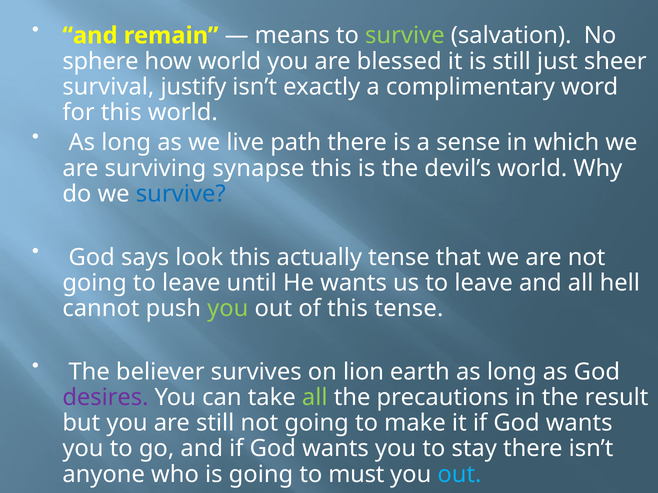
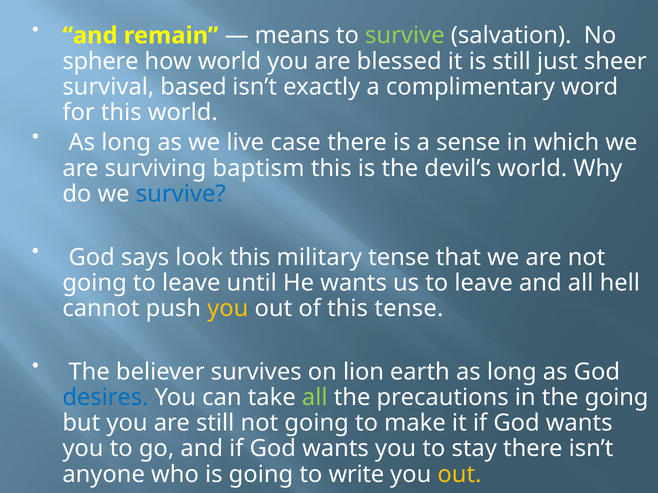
justify: justify -> based (193, 87)
path: path -> case (296, 143)
synapse: synapse -> baptism (258, 168)
actually: actually -> military (319, 257)
you colour: light green -> yellow (228, 309)
desires colour: purple -> blue (105, 398)
the result: result -> going (617, 398)
must: must -> write (356, 475)
out colour: light blue -> yellow (459, 475)
